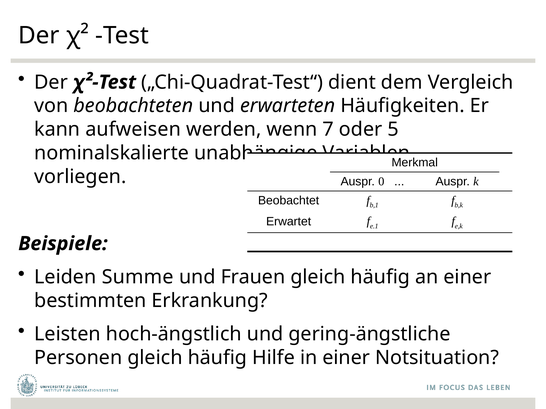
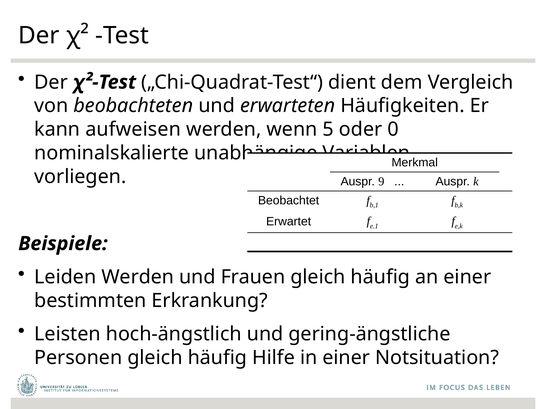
7: 7 -> 5 (328, 130)
5: 5 -> 0 (393, 130)
0: 0 -> 9 (381, 182)
Leiden Summe: Summe -> Werden (138, 277)
